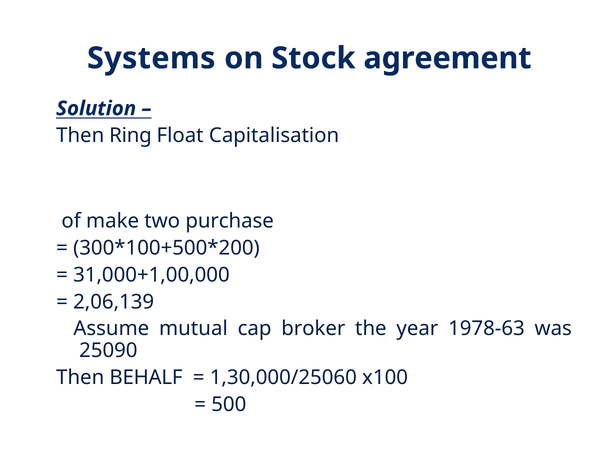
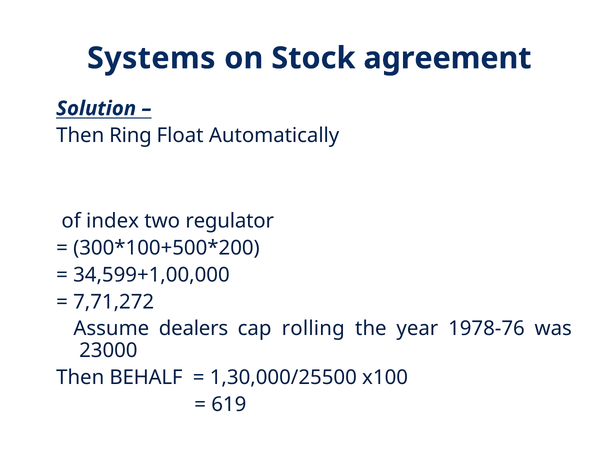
Capitalisation: Capitalisation -> Automatically (274, 136)
make: make -> index (113, 221)
purchase: purchase -> regulator (230, 221)
31,000+1,00,000: 31,000+1,00,000 -> 34,599+1,00,000 (151, 275)
2,06,139: 2,06,139 -> 7,71,272 (114, 302)
mutual: mutual -> dealers (194, 329)
broker: broker -> rolling (313, 329)
1978-63: 1978-63 -> 1978-76 (486, 329)
25090: 25090 -> 23000 (108, 351)
1,30,000/25060: 1,30,000/25060 -> 1,30,000/25500 (283, 378)
500: 500 -> 619 (229, 405)
